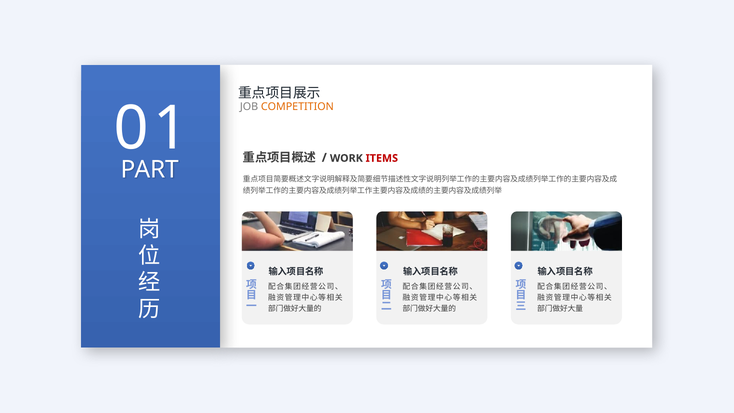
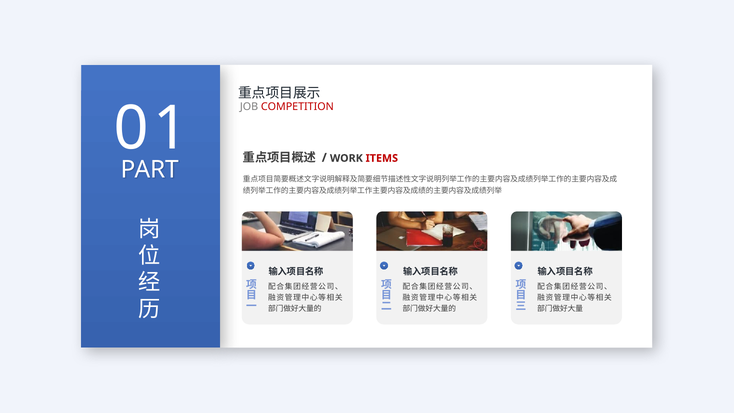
COMPETITION colour: orange -> red (297, 107)
